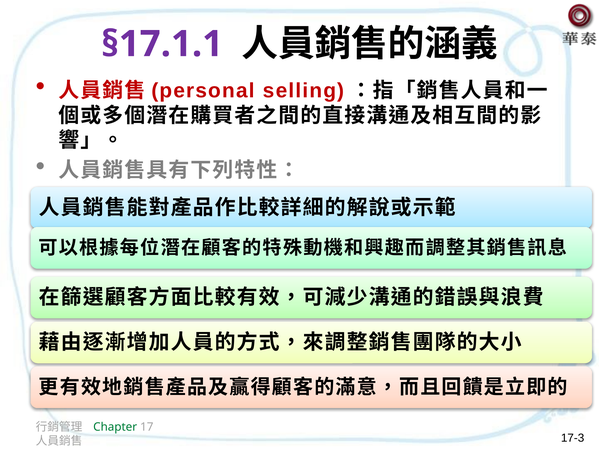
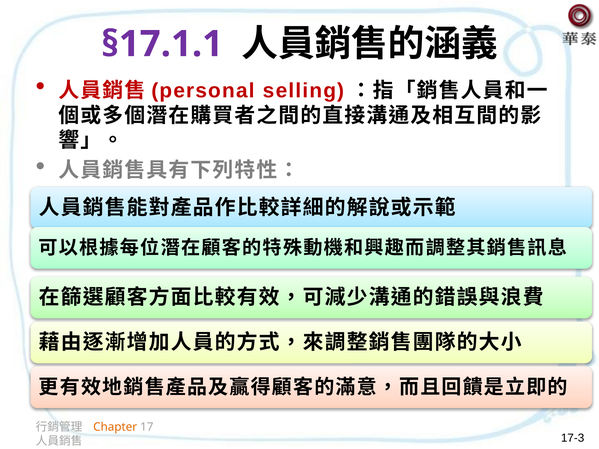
Chapter colour: green -> orange (115, 427)
